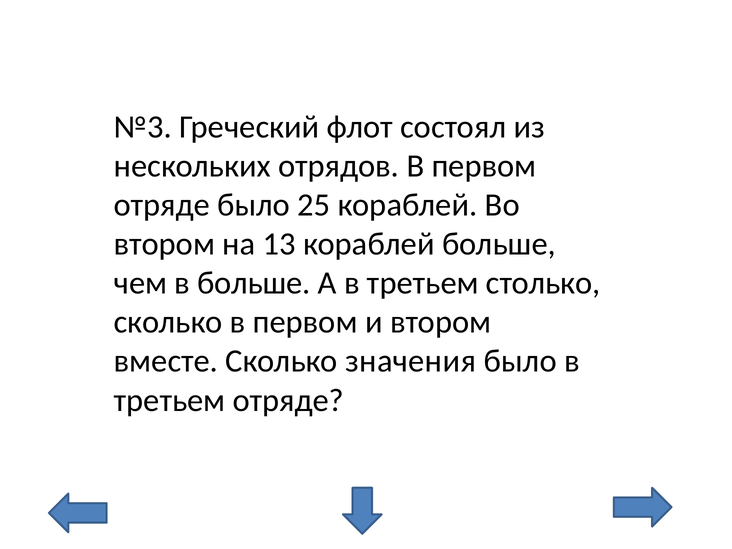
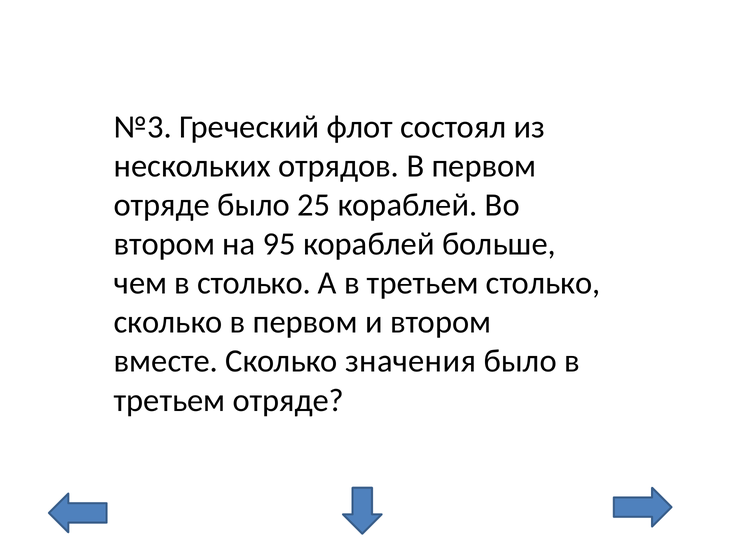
13: 13 -> 95 (279, 244)
в больше: больше -> столько (254, 283)
